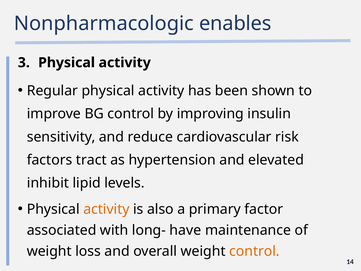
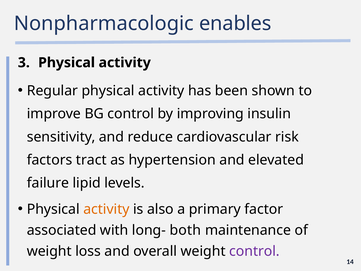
inhibit: inhibit -> failure (48, 183)
have: have -> both (185, 230)
control colour: orange -> purple (254, 251)
